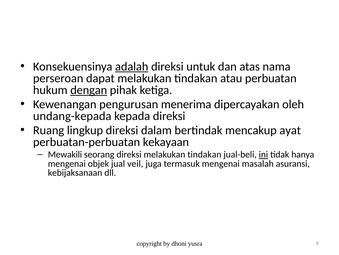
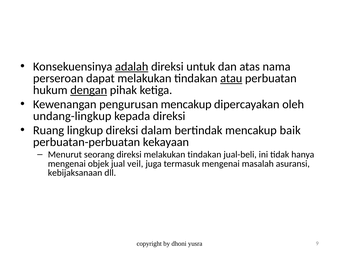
atau underline: none -> present (231, 78)
pengurusan menerima: menerima -> mencakup (186, 104)
undang-kepada: undang-kepada -> undang-lingkup (72, 116)
ayat: ayat -> baik (290, 130)
Mewakili: Mewakili -> Menurut (65, 154)
ini underline: present -> none (263, 154)
